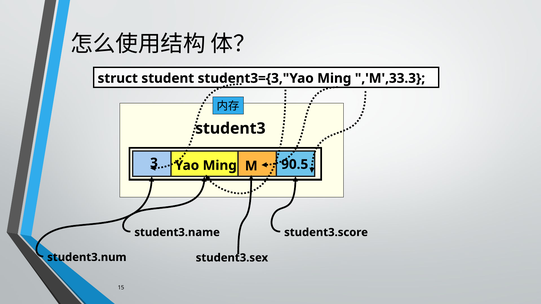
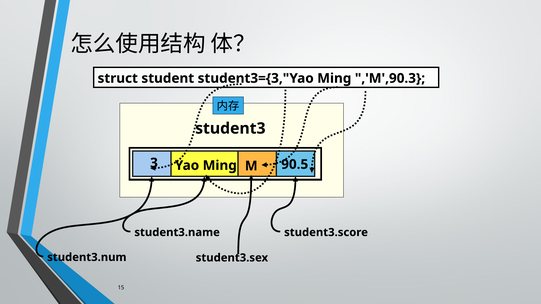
,'M',33.3: ,'M',33.3 -> ,'M',90.3 (390, 78)
